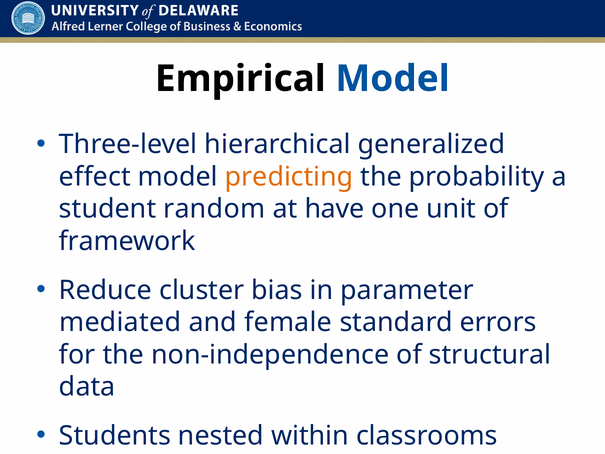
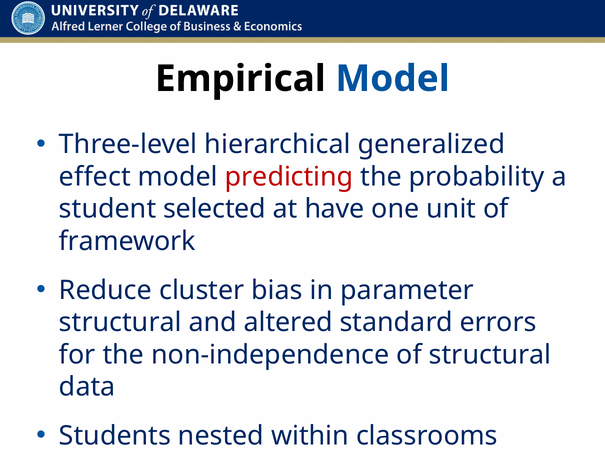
predicting colour: orange -> red (289, 177)
random: random -> selected (215, 209)
mediated: mediated -> structural (120, 322)
female: female -> altered (288, 322)
